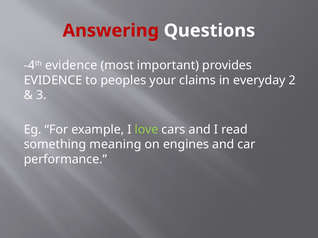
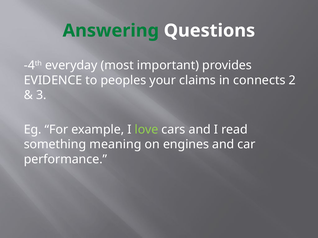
Answering colour: red -> green (111, 31)
-4th evidence: evidence -> everyday (71, 66)
everyday: everyday -> connects (259, 80)
